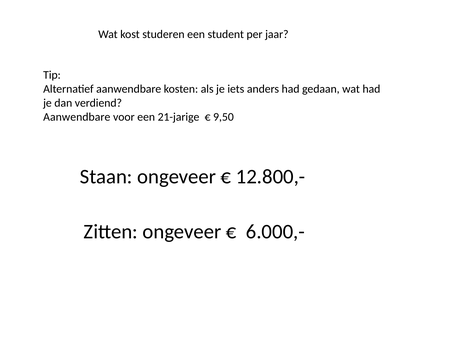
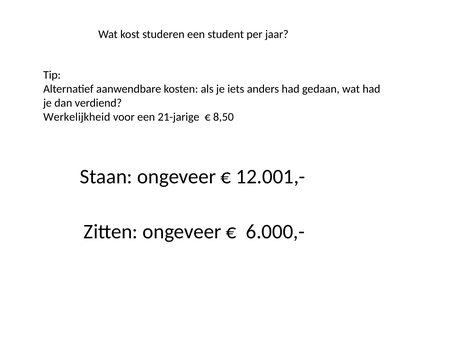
Aanwendbare: Aanwendbare -> Werkelijkheid (77, 117)
9,50: 9,50 -> 8,50 (223, 117)
12.800,-: 12.800,- -> 12.001,- (271, 177)
